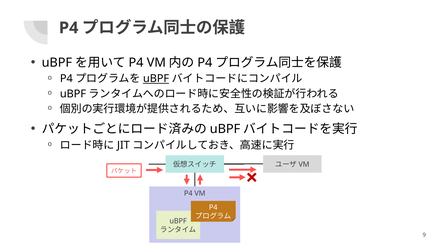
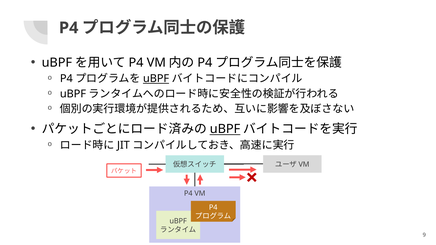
uBPF underline: none -> present (225, 129)
